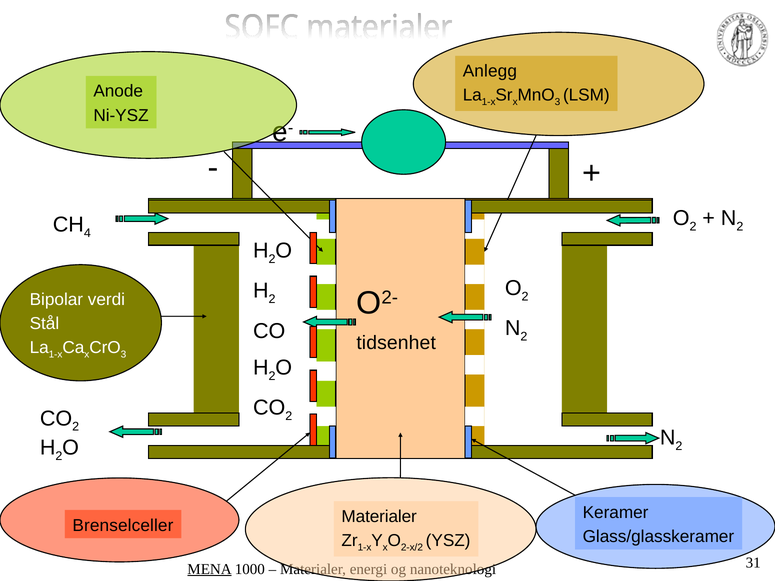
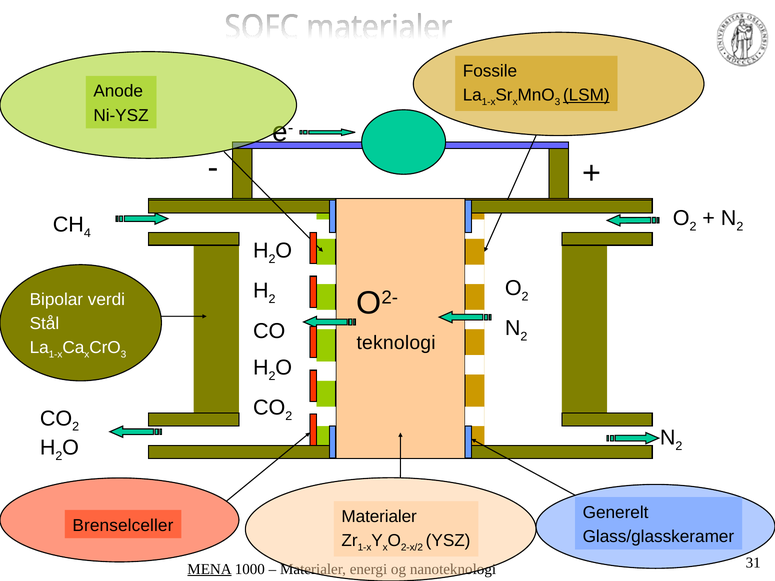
Anlegg: Anlegg -> Fossile (490, 71)
LSM underline: none -> present (586, 95)
tidsenhet: tidsenhet -> teknologi (396, 343)
Keramer: Keramer -> Generelt (616, 513)
